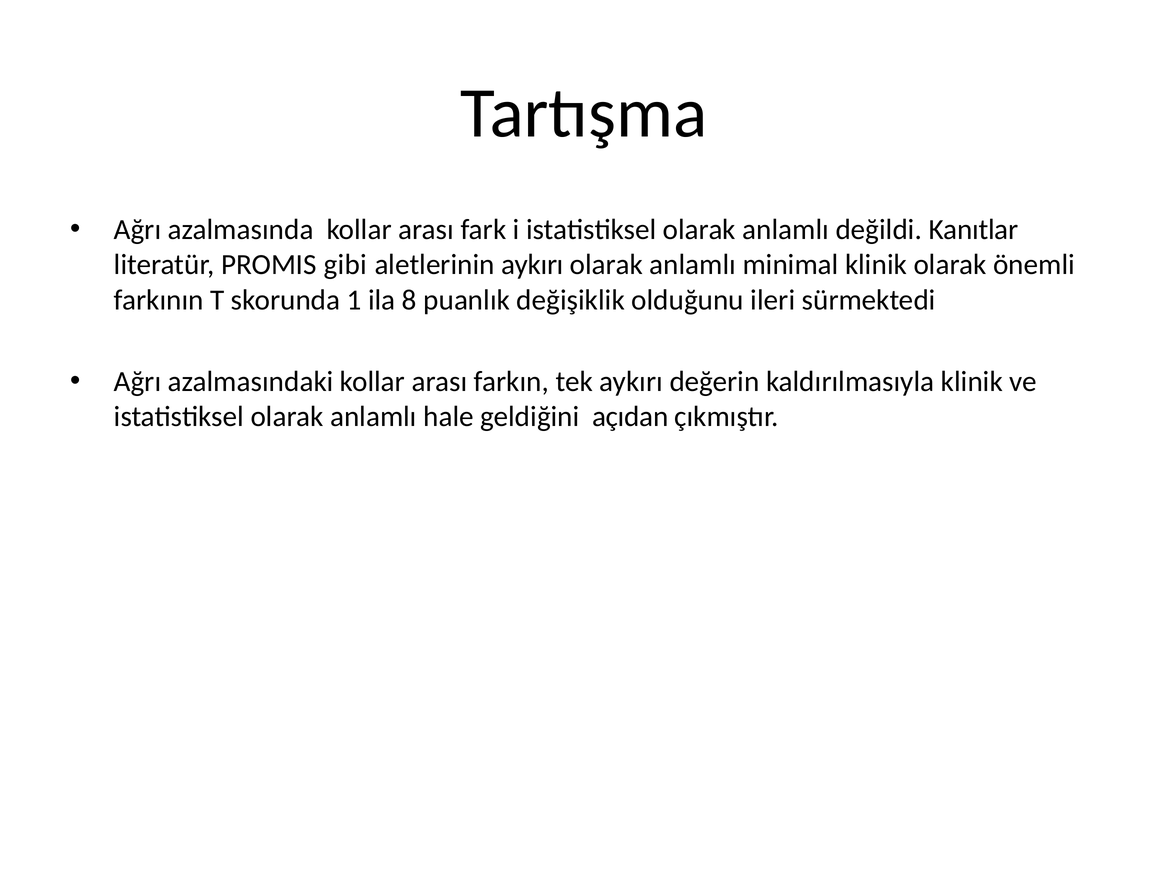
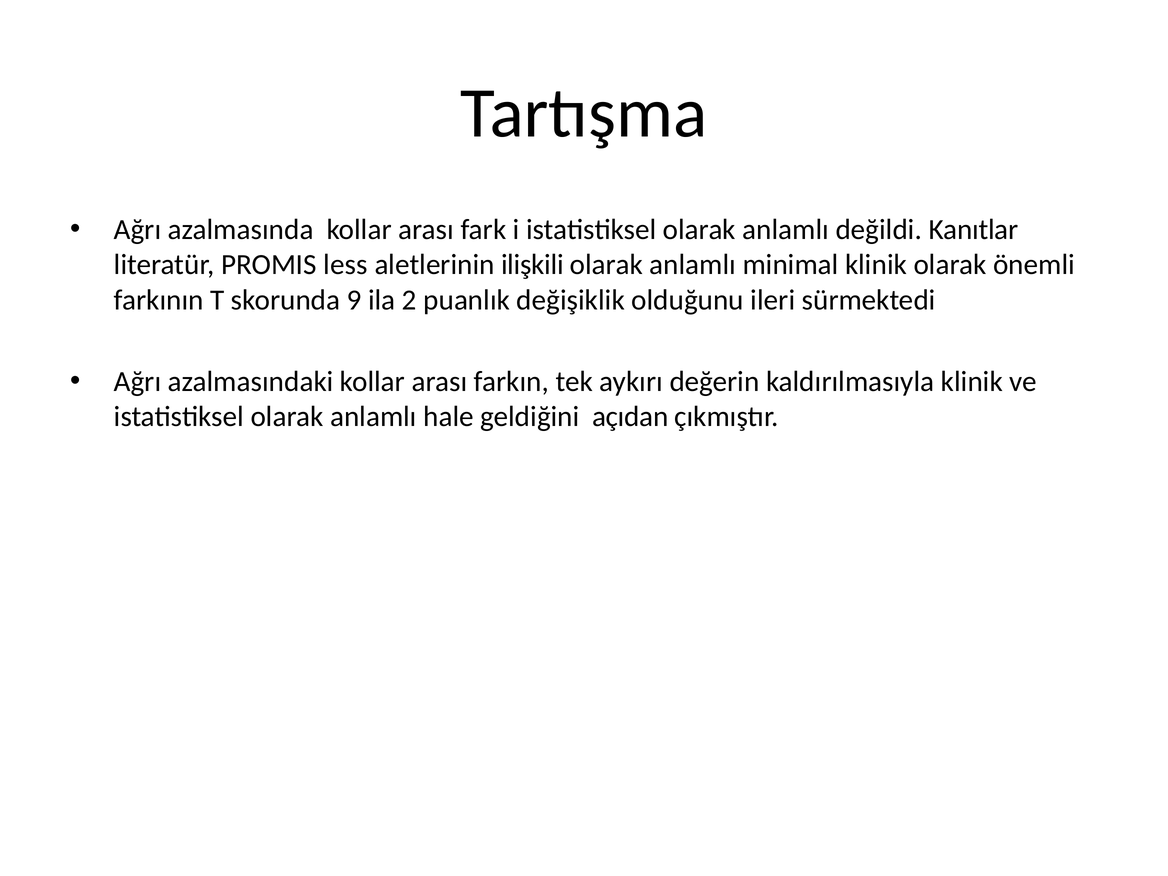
gibi: gibi -> less (346, 265)
aletlerinin aykırı: aykırı -> ilişkili (532, 265)
1: 1 -> 9 (354, 300)
8: 8 -> 2 (409, 300)
